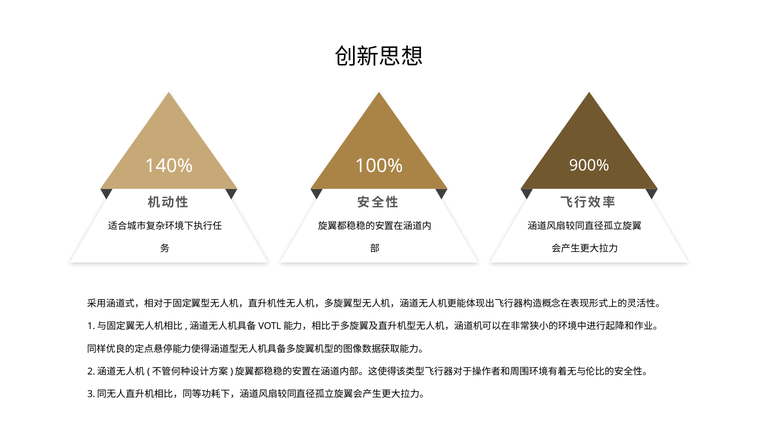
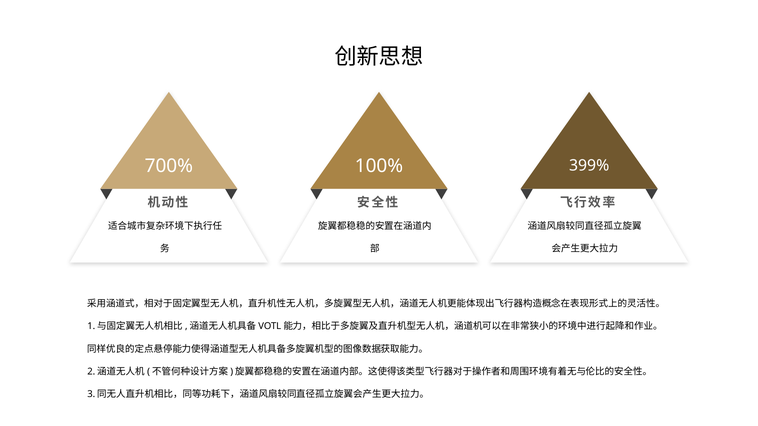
140%: 140% -> 700% (169, 166)
900%: 900% -> 399% (589, 166)
